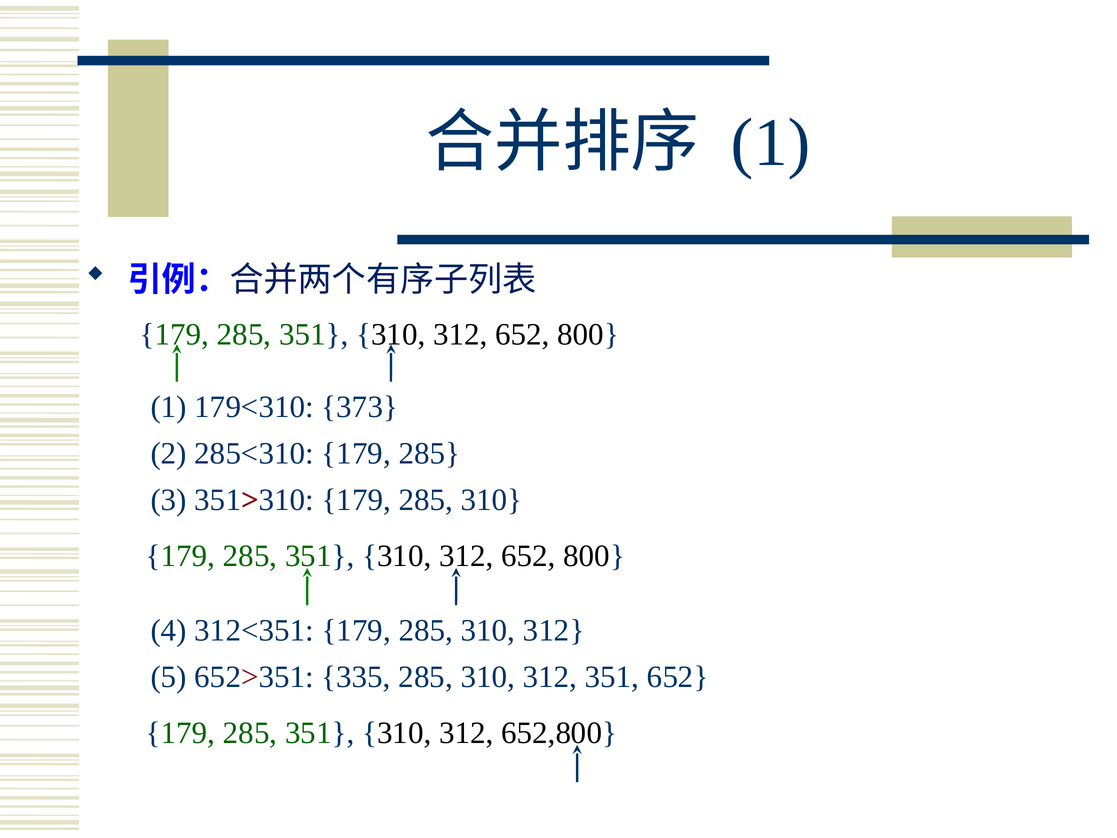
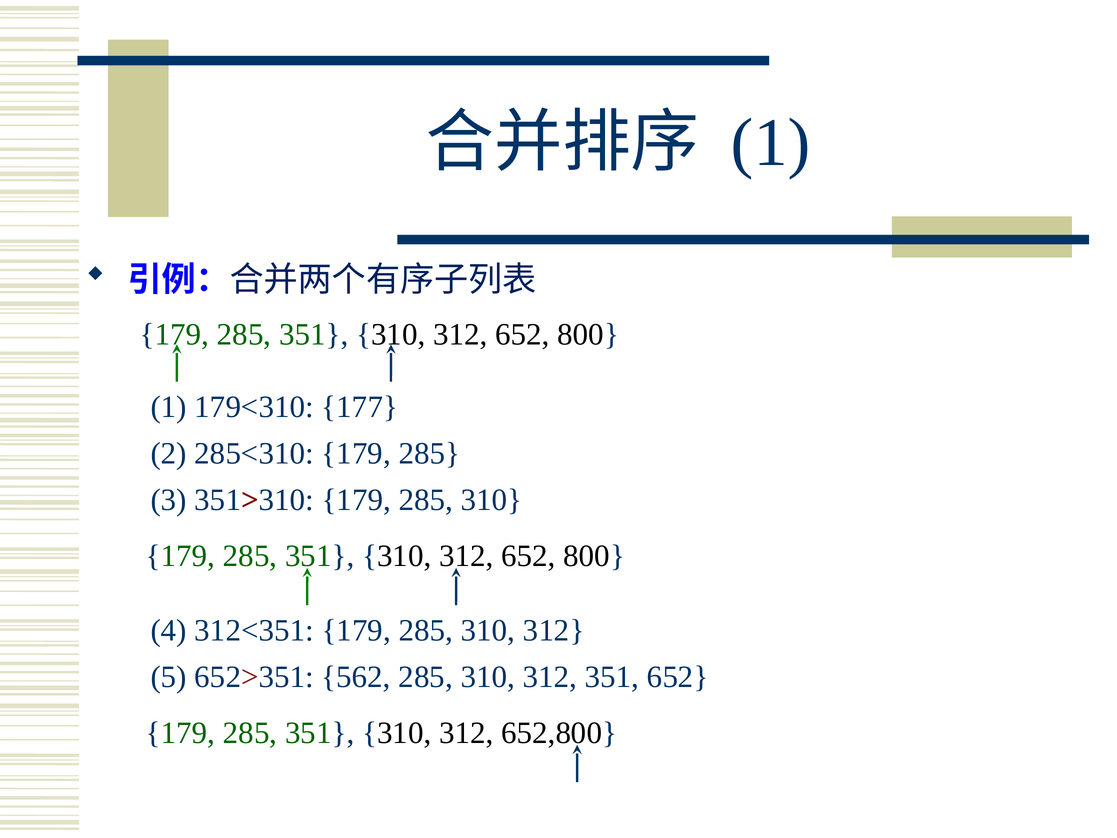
373: 373 -> 177 (360, 407)
335: 335 -> 562 (356, 677)
